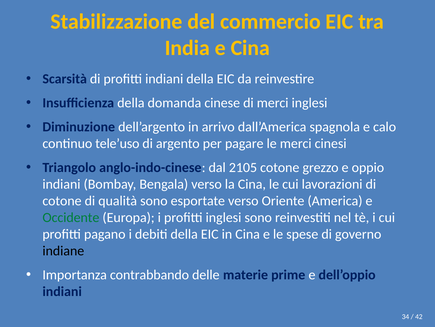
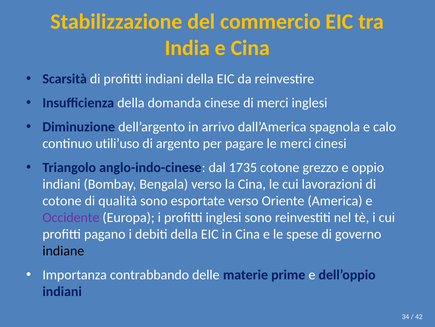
tele’uso: tele’uso -> utili’uso (117, 143)
2105: 2105 -> 1735 (243, 167)
Occidente colour: green -> purple (71, 217)
